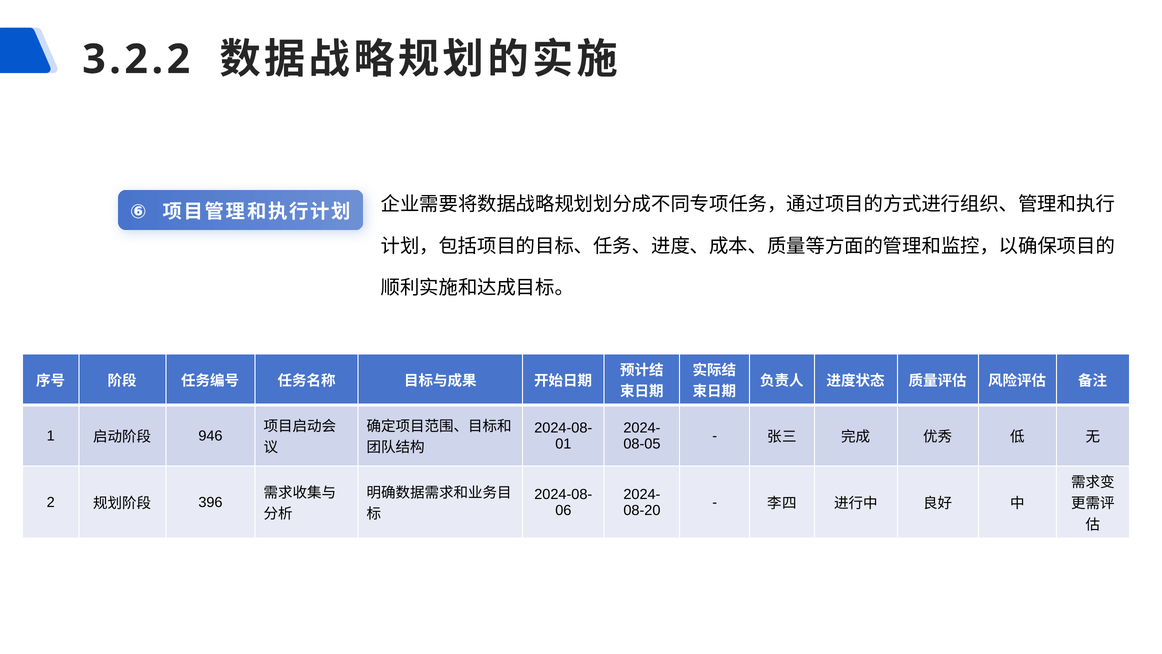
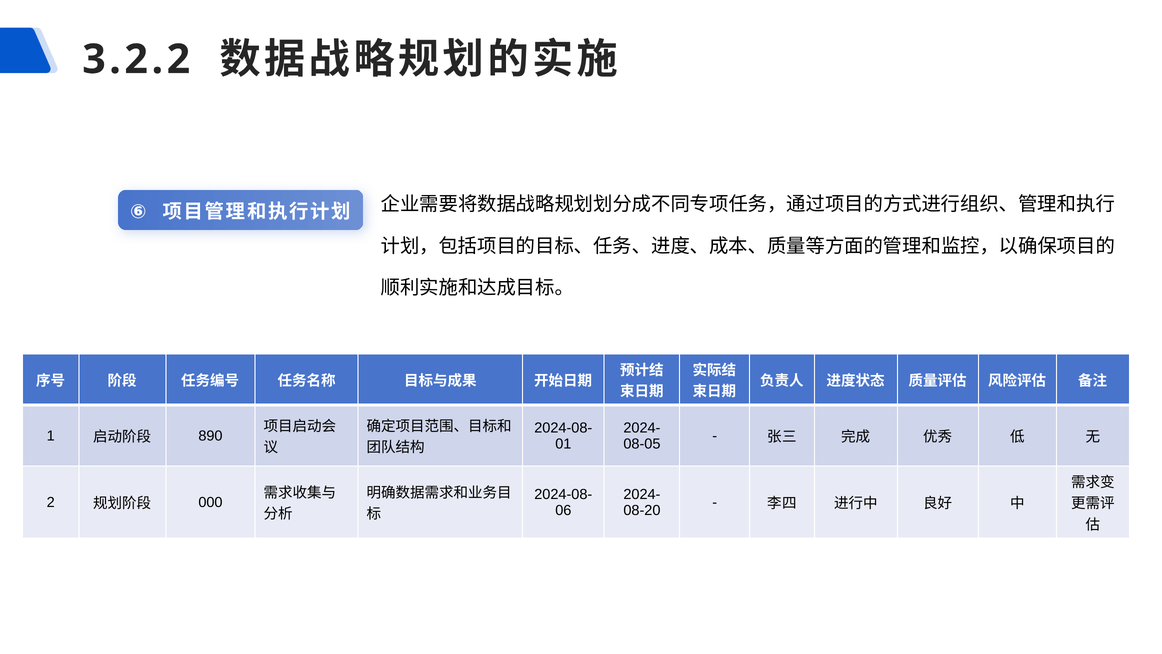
946: 946 -> 890 (210, 436)
396: 396 -> 000 (210, 502)
